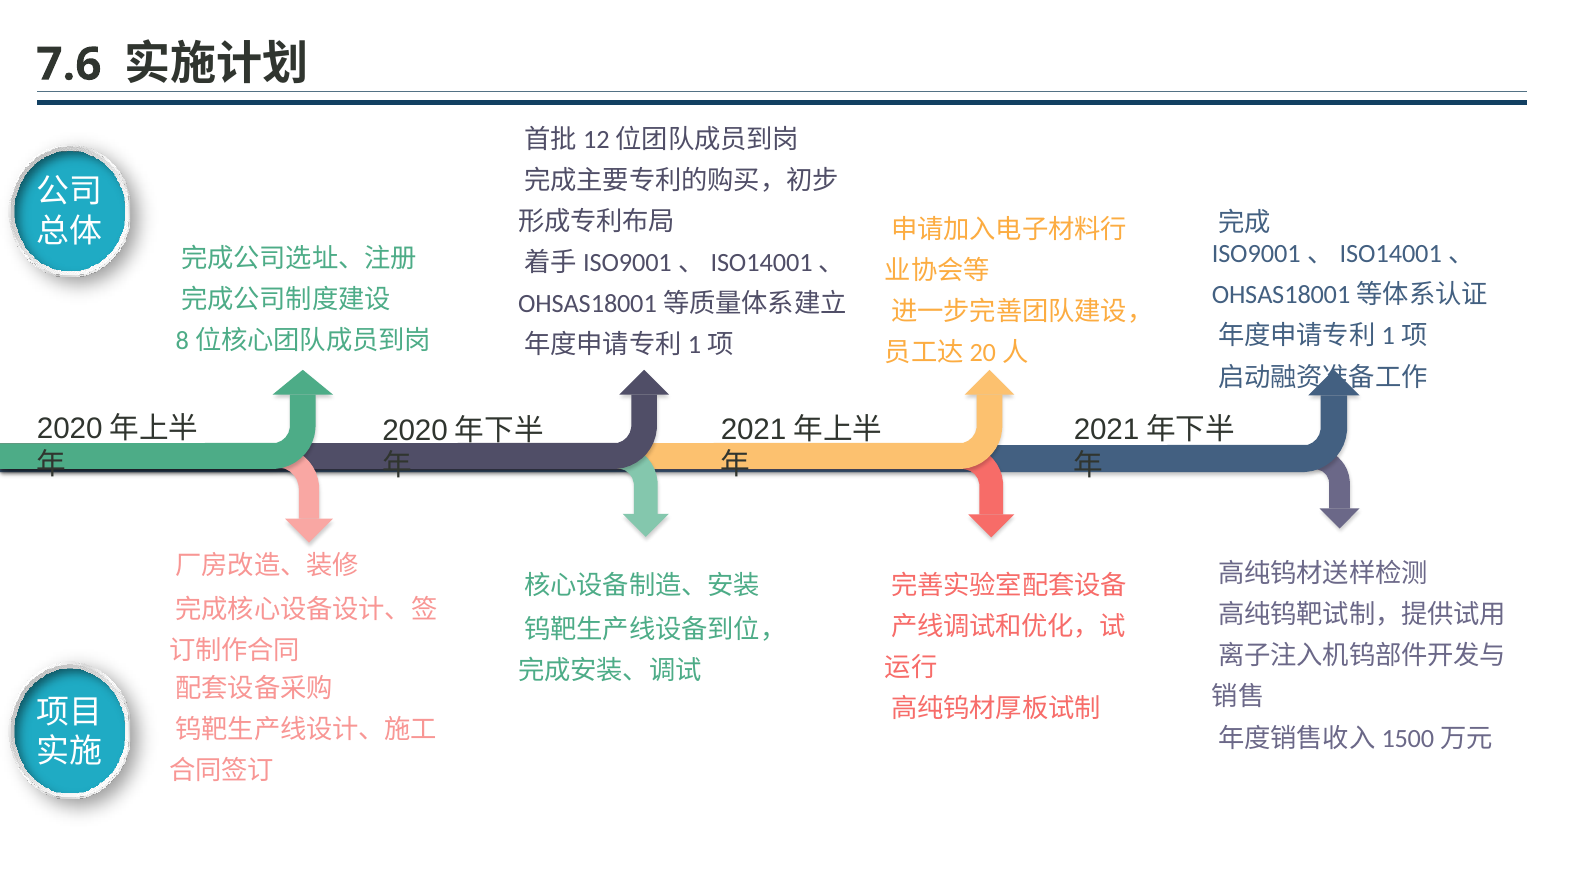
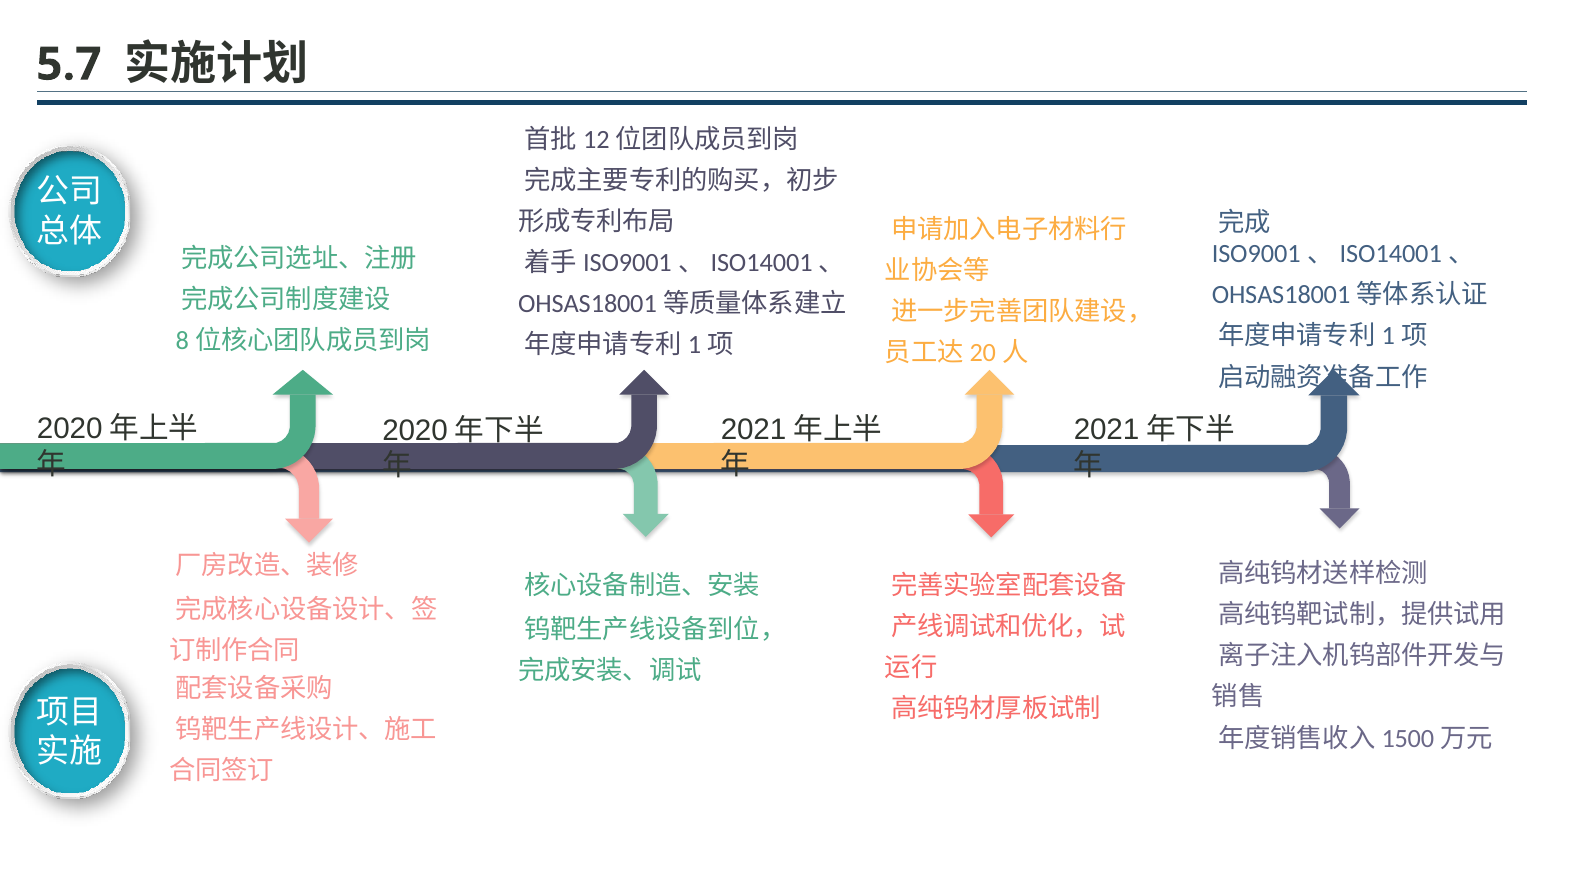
7.6: 7.6 -> 5.7 (69, 64)
